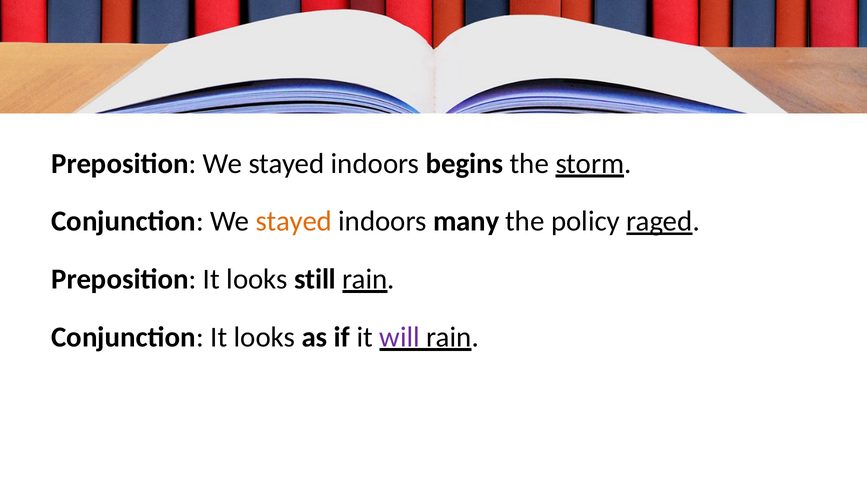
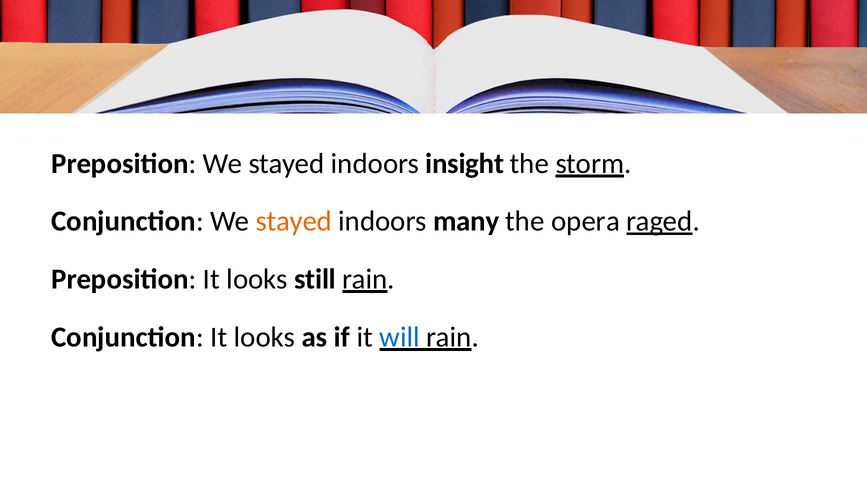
begins: begins -> insight (465, 163)
policy: policy -> opera (586, 221)
will colour: purple -> blue (400, 337)
